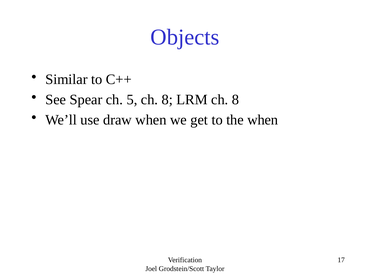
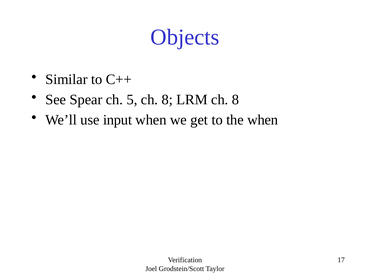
draw: draw -> input (118, 120)
